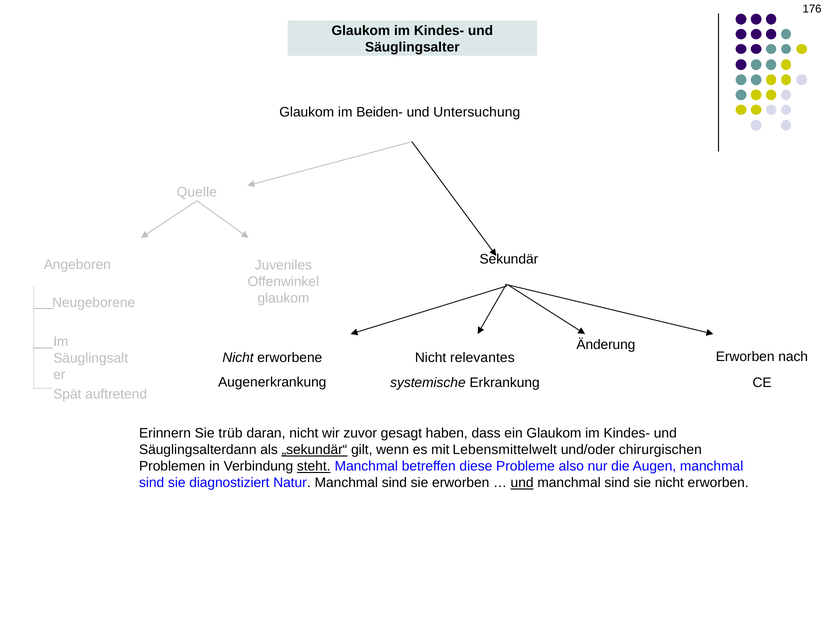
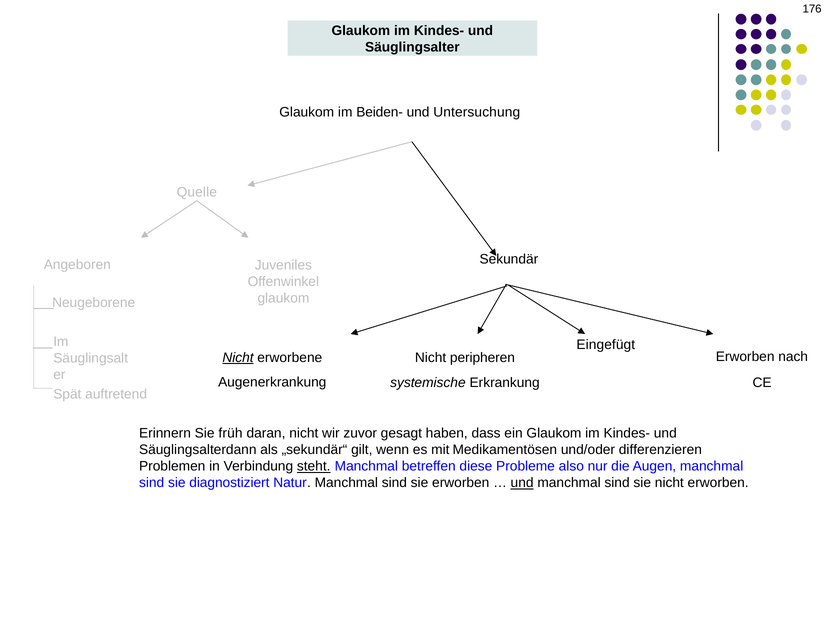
Änderung: Änderung -> Eingefügt (606, 344)
Nicht underline: none -> present (238, 357)
relevantes: relevantes -> peripheren (482, 358)
trüb: trüb -> früh (231, 433)
„sekundär“ underline: present -> none (314, 450)
Lebensmittelwelt: Lebensmittelwelt -> Medikamentösen (505, 450)
chirurgischen: chirurgischen -> differenzieren (660, 450)
